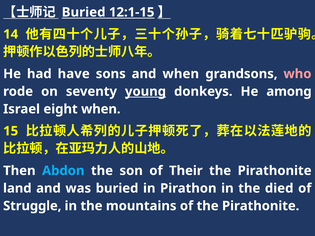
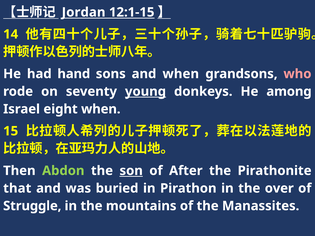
Buried: Buried -> Jordan (84, 12)
have: have -> hand (74, 74)
Abdon colour: light blue -> light green (63, 171)
son underline: none -> present (131, 171)
Their: Their -> After (186, 171)
land: land -> that (17, 188)
died: died -> over (279, 188)
of the Pirathonite: Pirathonite -> Manassites (261, 206)
